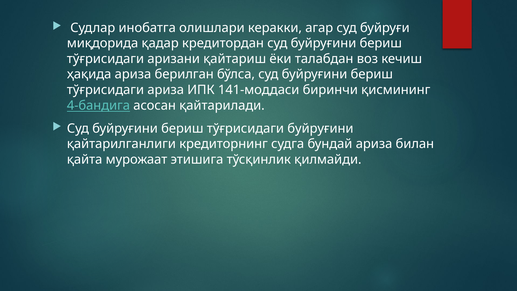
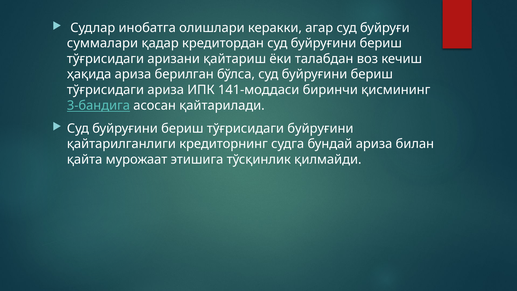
миқдорида: миқдорида -> суммалари (103, 43)
4-бандига: 4-бандига -> 3-бандига (98, 105)
